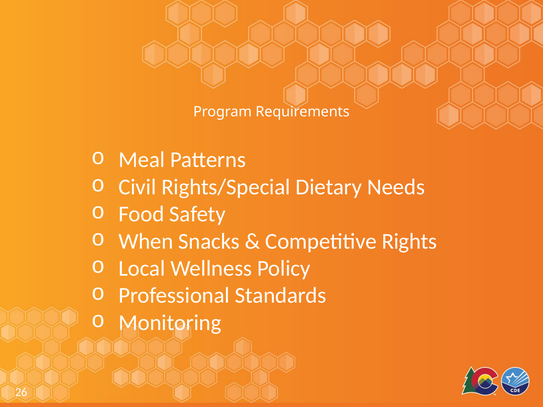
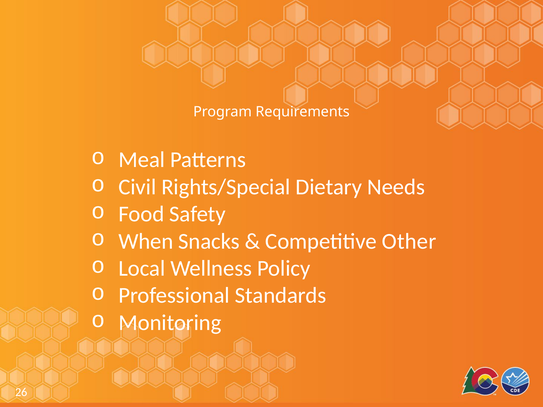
Rights: Rights -> Other (409, 241)
